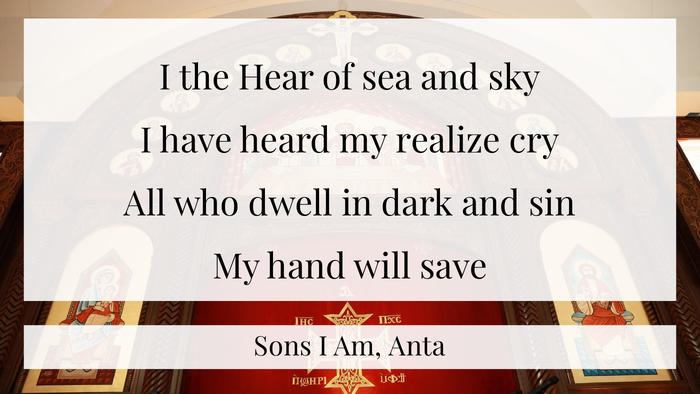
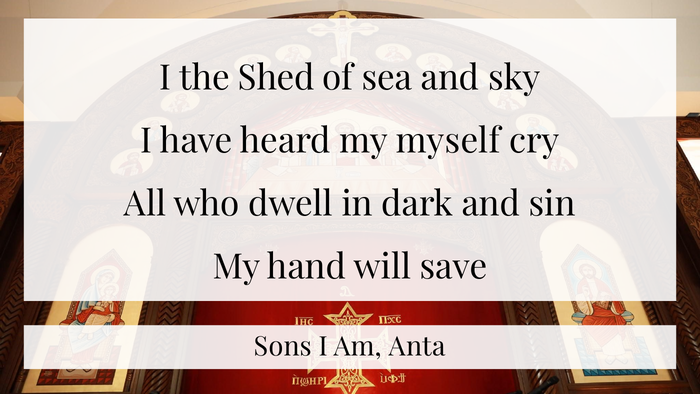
Hear: Hear -> Shed (276, 78)
realize: realize -> myself (448, 141)
